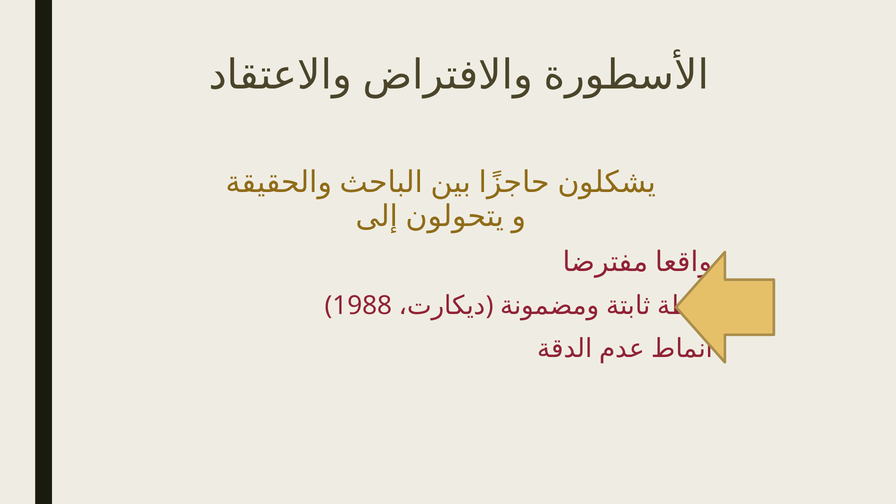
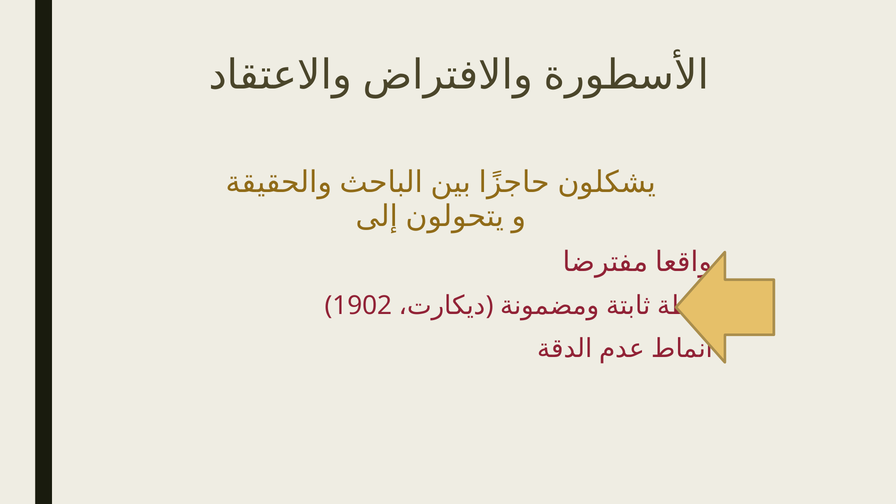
1988: 1988 -> 1902 (362, 306)
